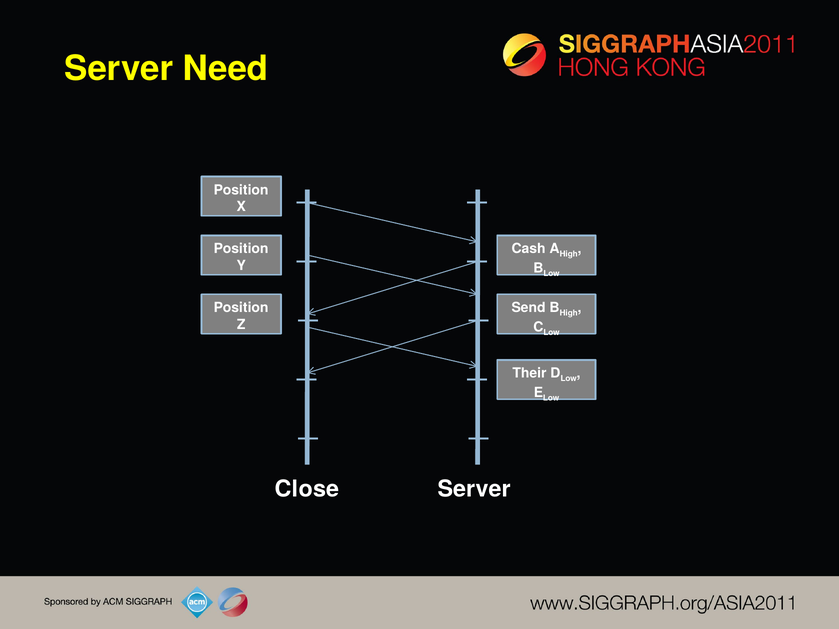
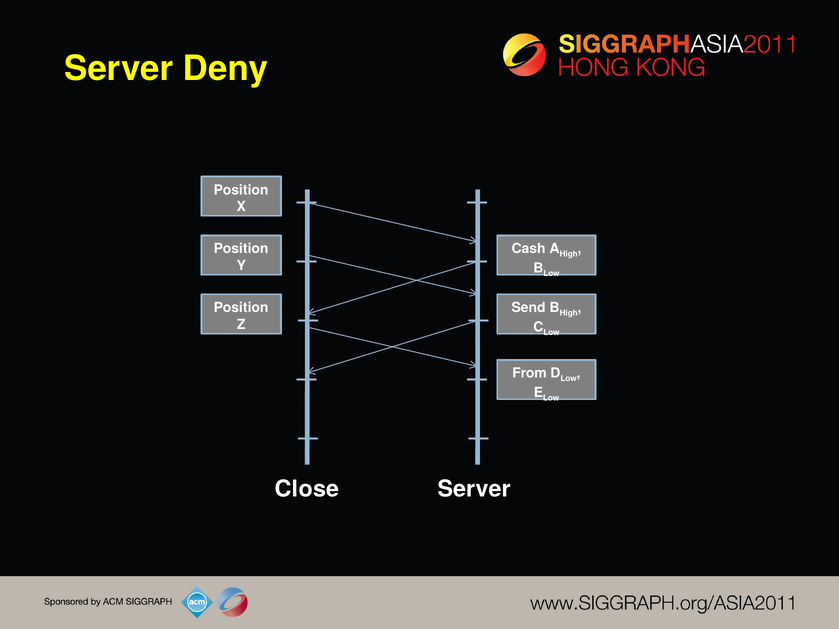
Need: Need -> Deny (226, 69)
Their: Their -> From (530, 374)
